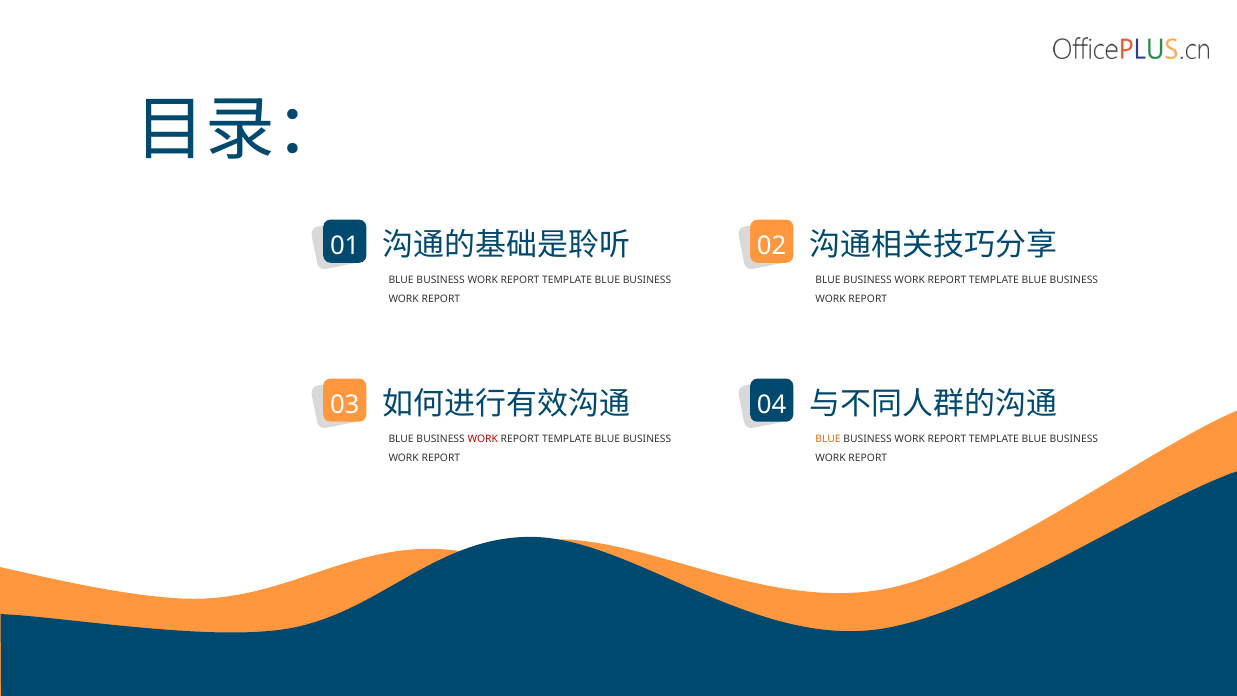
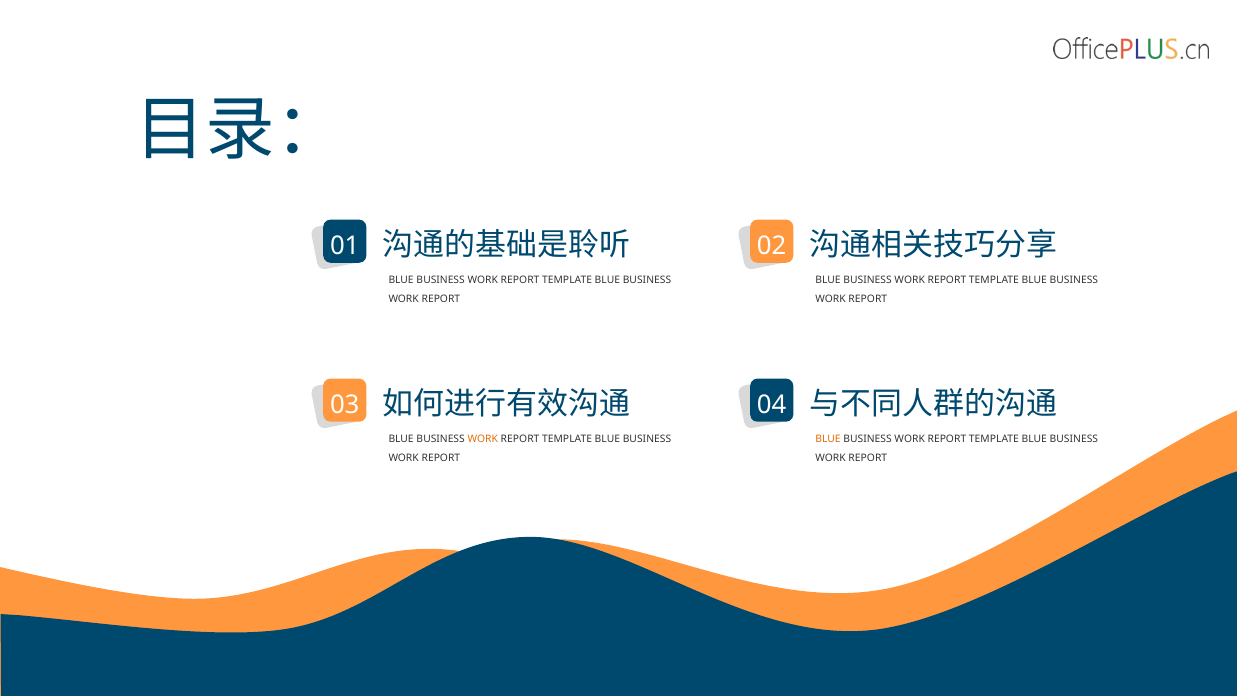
WORK colour: red -> orange (483, 439)
